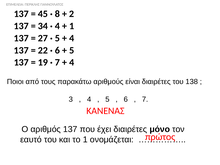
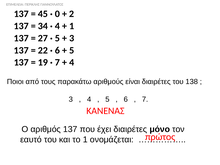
8: 8 -> 0 (57, 14)
4: 4 -> 3 (72, 38)
